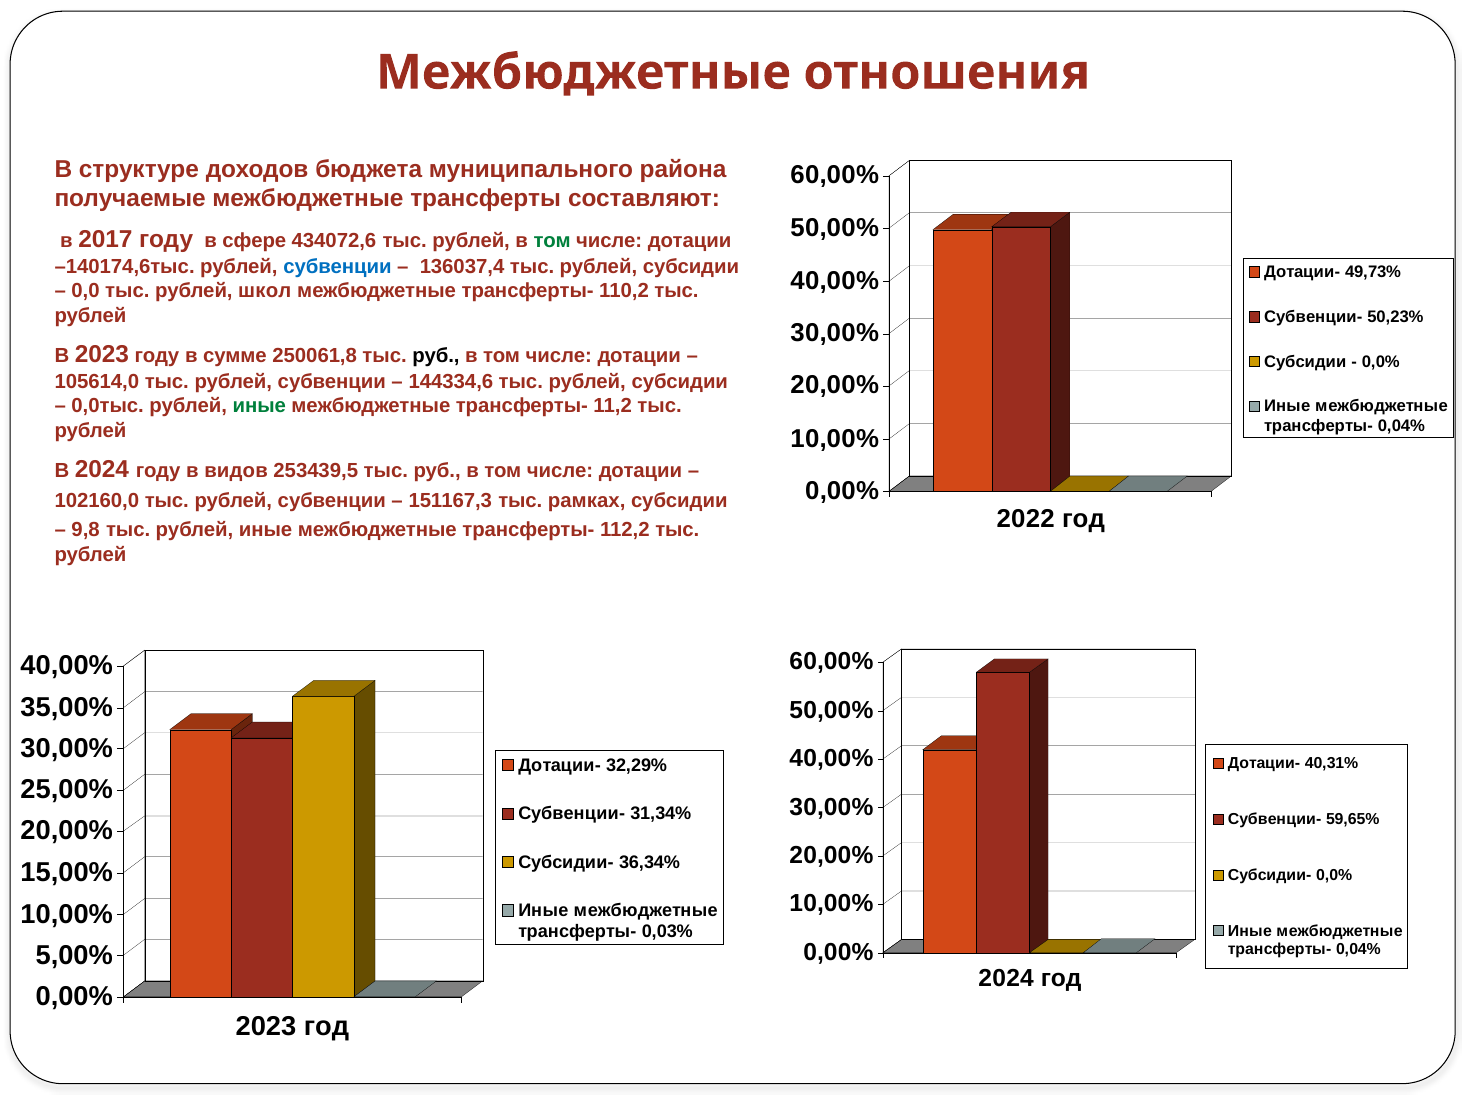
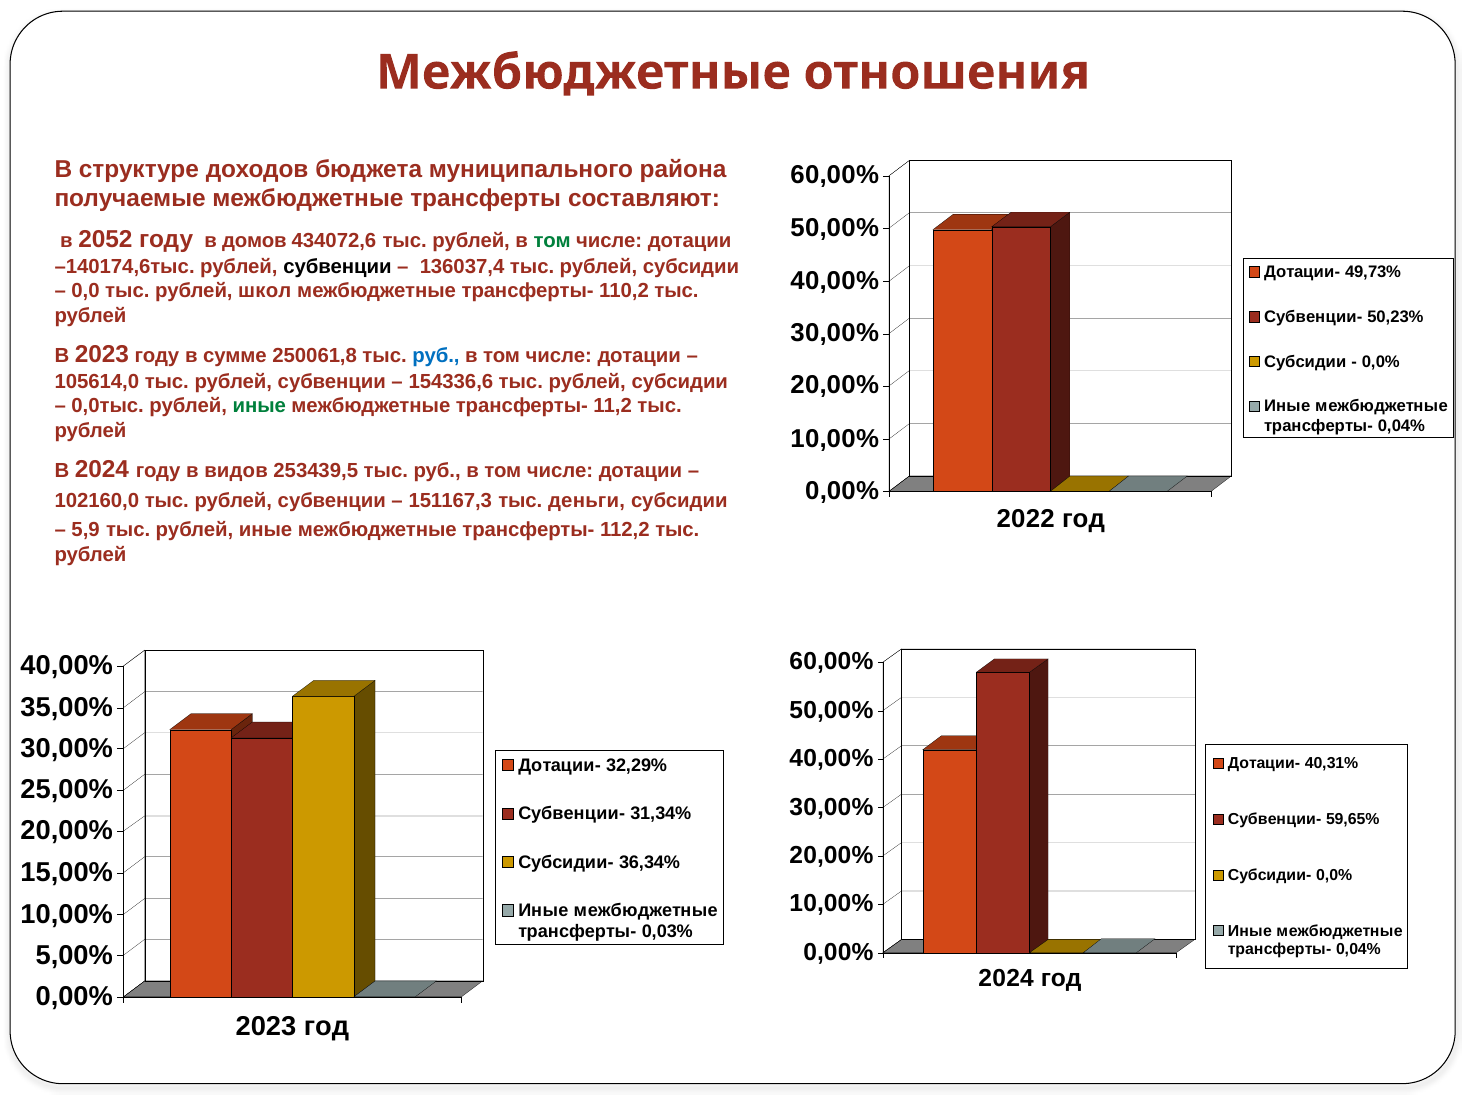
2017: 2017 -> 2052 (105, 240)
сфере: сфере -> домов (254, 241)
субвенции colour: blue -> black (337, 267)
руб colour: black -> blue (436, 356)
144334,6: 144334,6 -> 154336,6 (451, 382)
рамках: рамках -> деньги (587, 501)
9,8: 9,8 -> 5,9 (86, 530)
